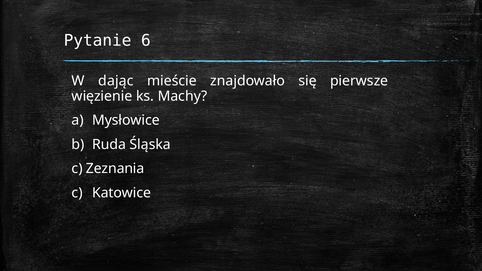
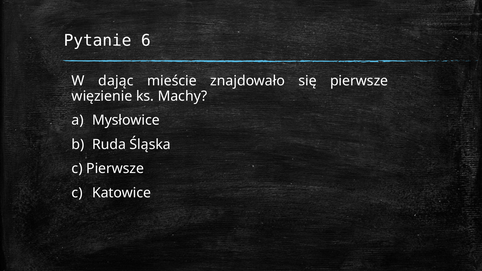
c Zeznania: Zeznania -> Pierwsze (115, 169)
